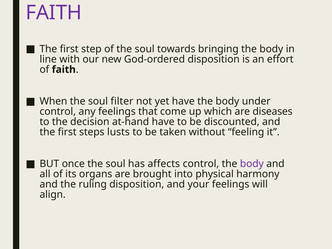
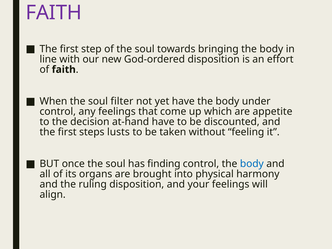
diseases: diseases -> appetite (273, 111)
affects: affects -> finding (164, 164)
body colour: purple -> blue (252, 164)
